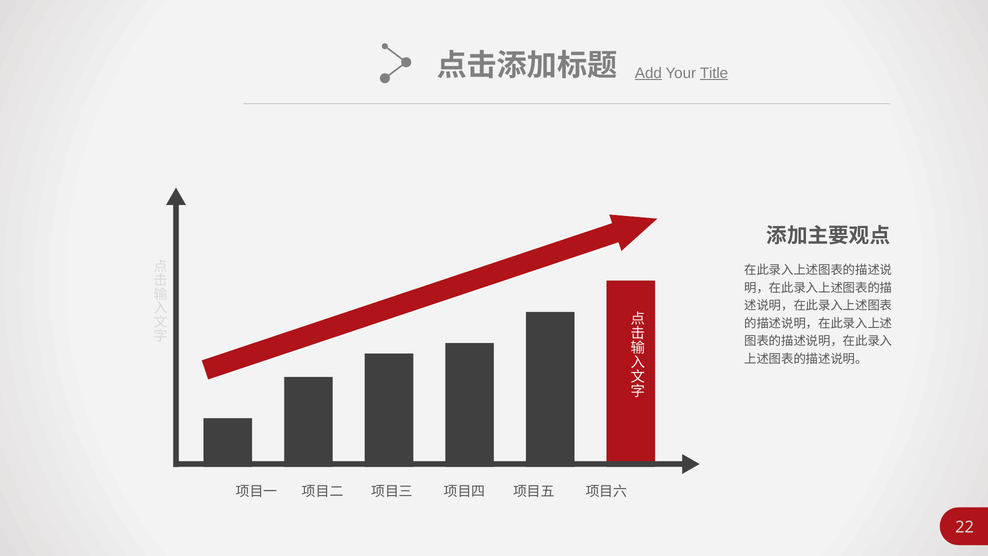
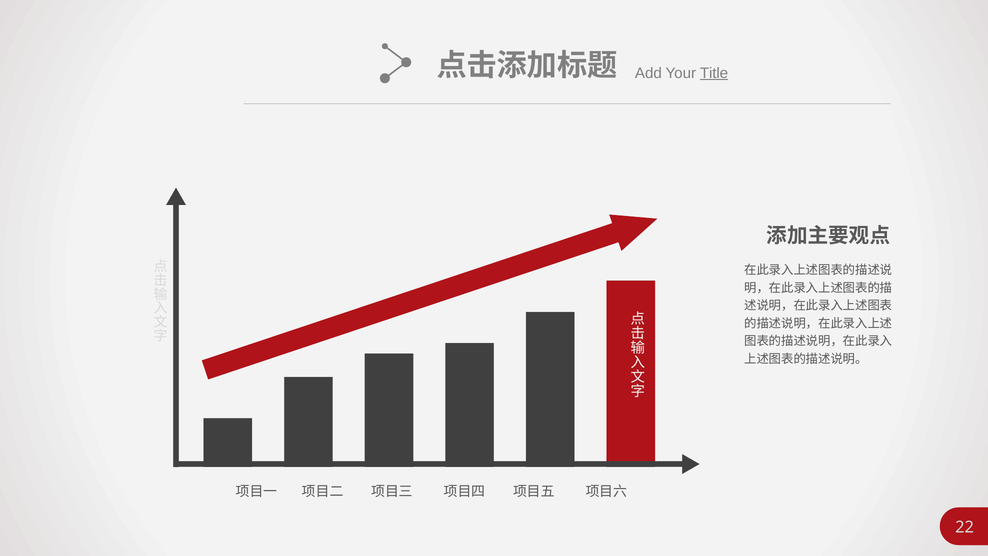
Add underline: present -> none (648, 73)
